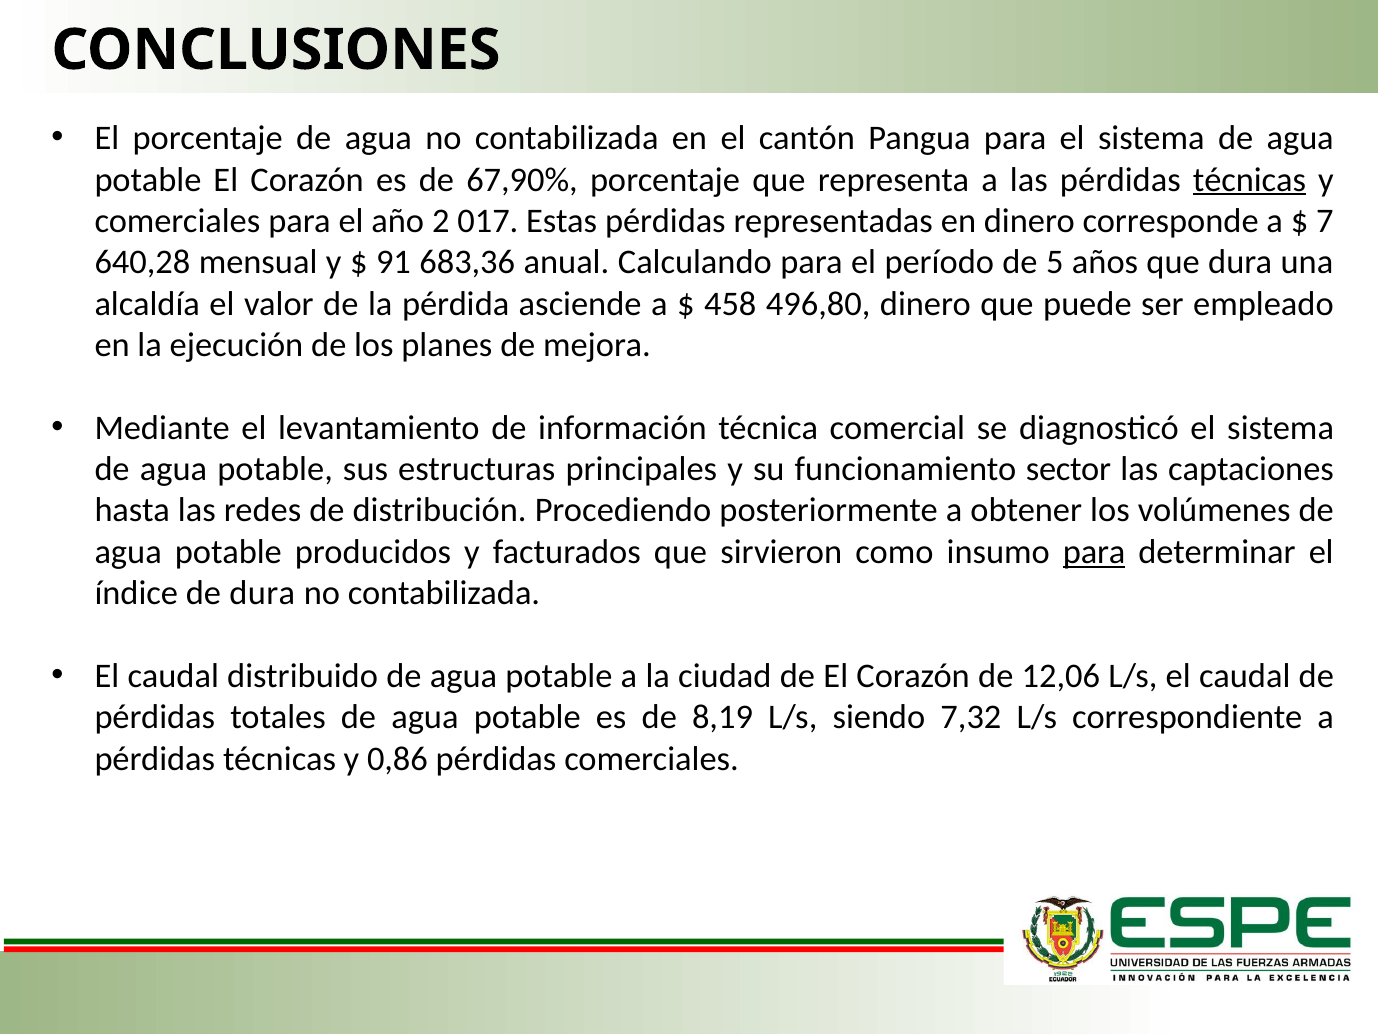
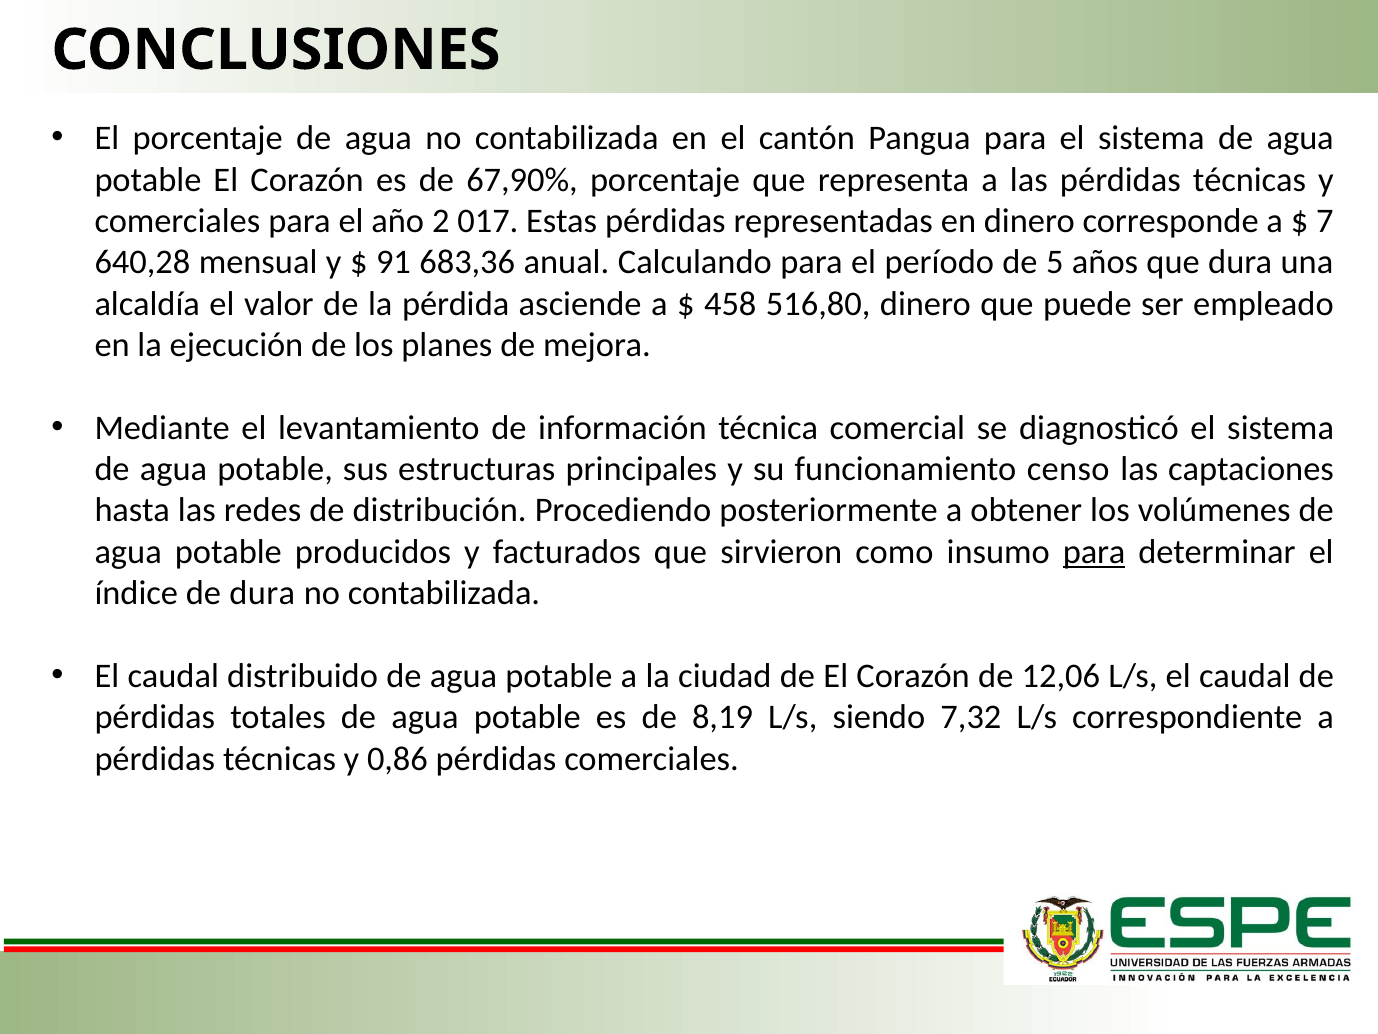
técnicas underline: present -> none (1249, 180)
496,80: 496,80 -> 516,80 (818, 304)
sector: sector -> censo (1068, 469)
